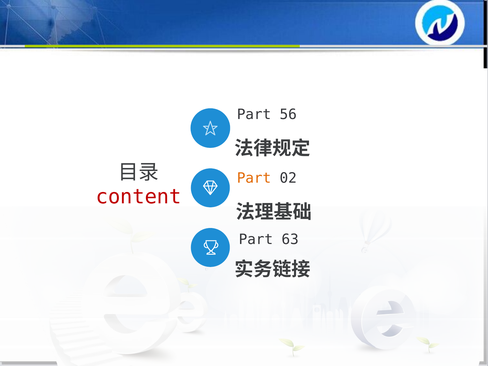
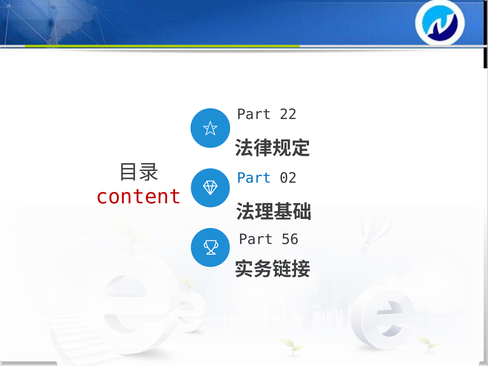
56: 56 -> 22 (288, 114)
Part colour: orange -> blue (254, 178)
63: 63 -> 56 (290, 239)
